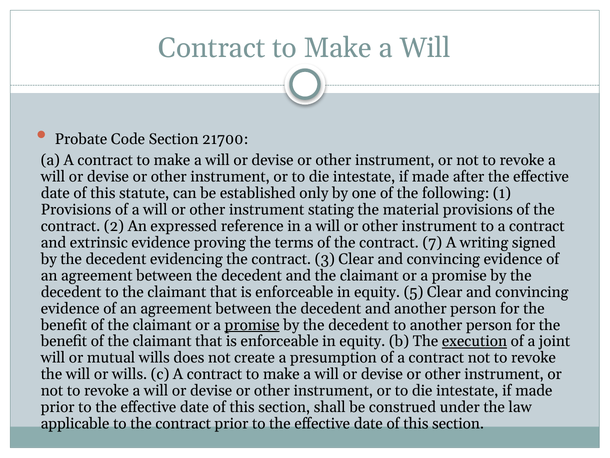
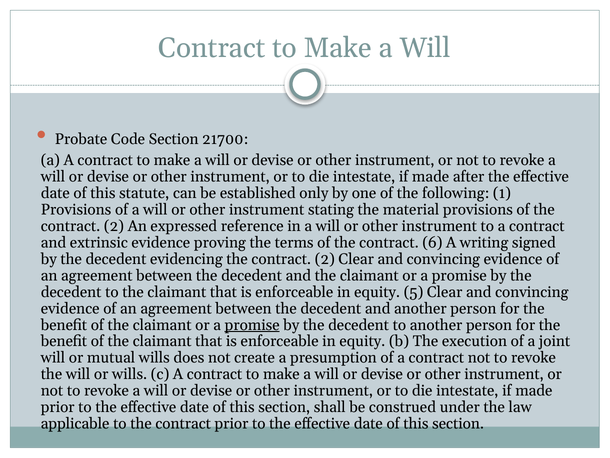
7: 7 -> 6 (432, 242)
evidencing the contract 3: 3 -> 2 (325, 259)
execution underline: present -> none (474, 341)
